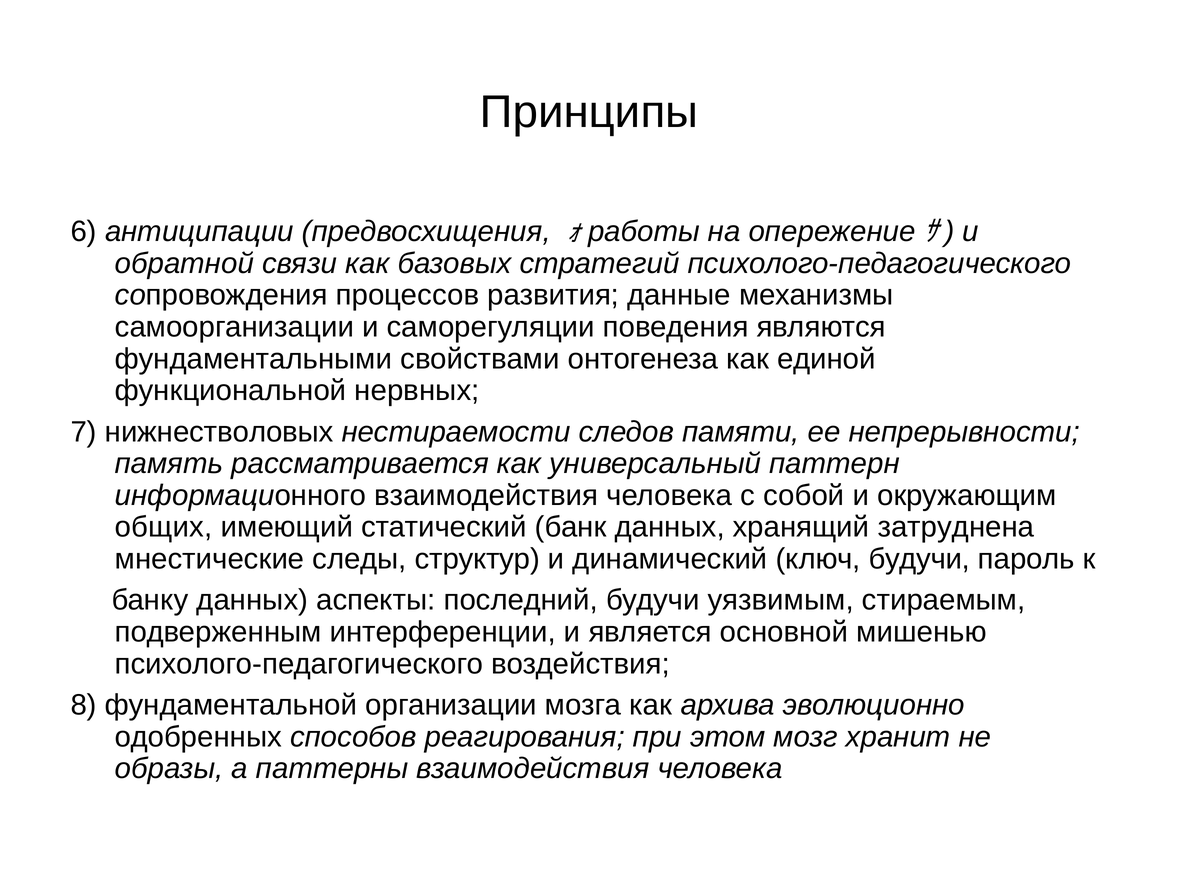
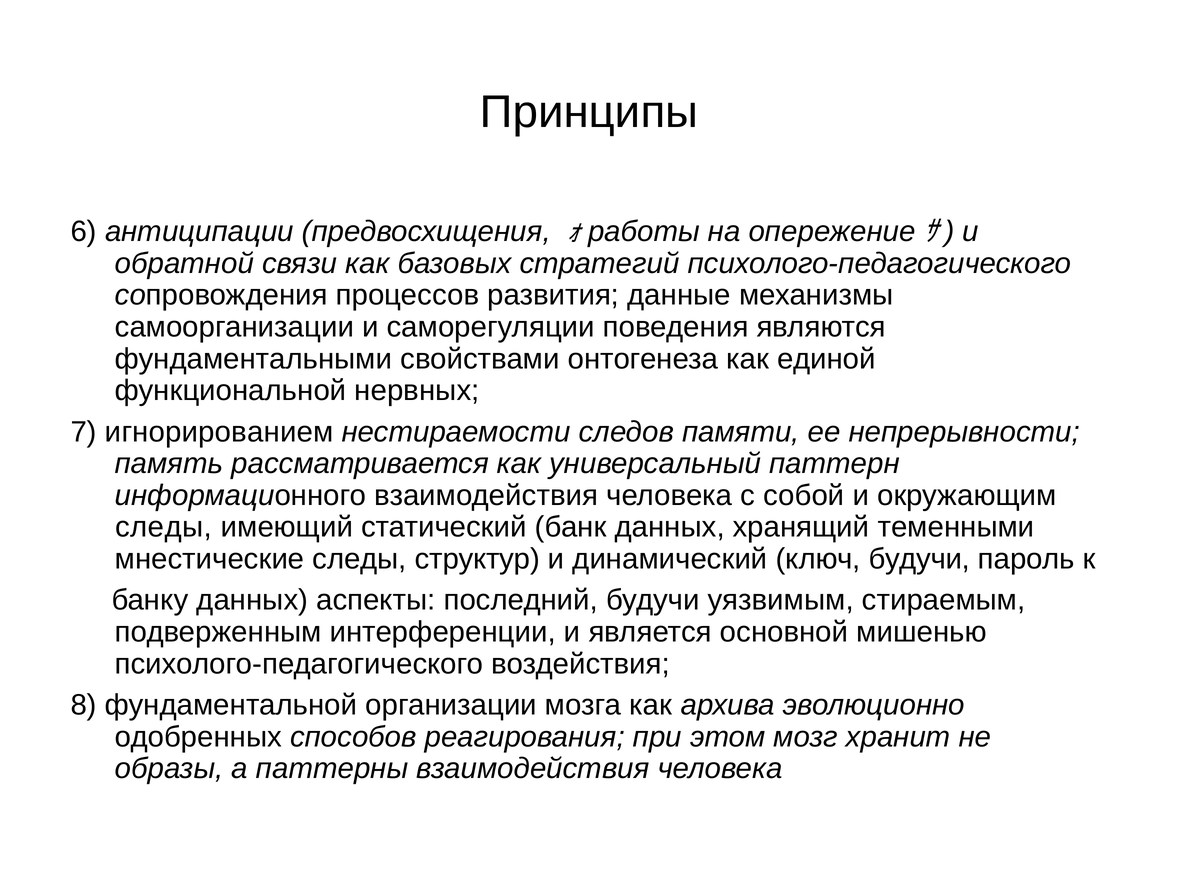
нижнестволовых: нижнестволовых -> игнорированием (219, 432)
общих: общих -> следы (164, 528)
затруднена: затруднена -> теменными (956, 528)
